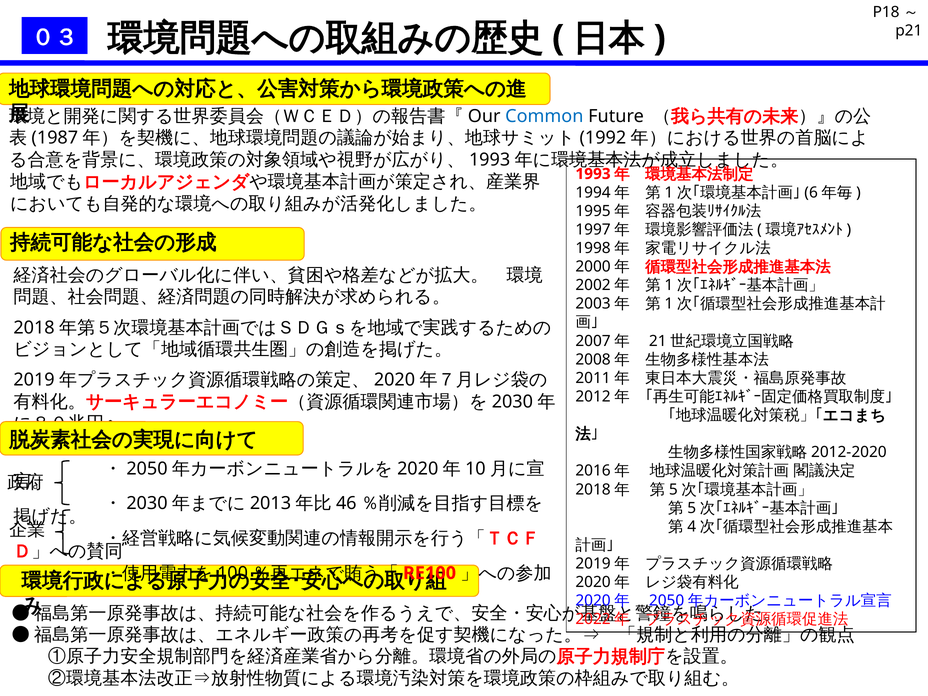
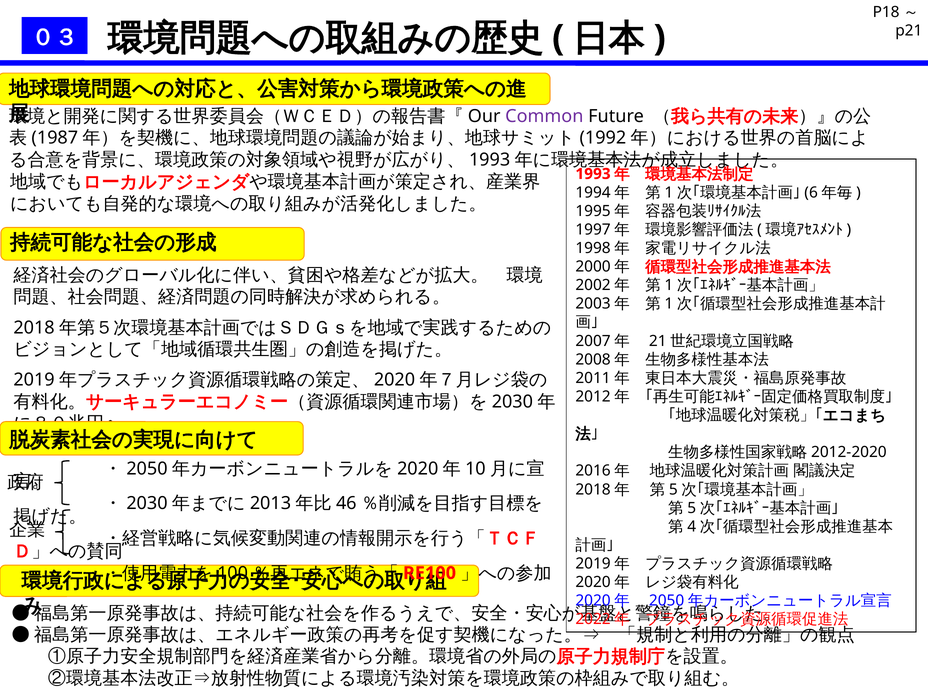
Common colour: blue -> purple (544, 116)
